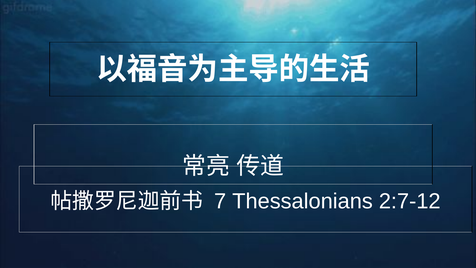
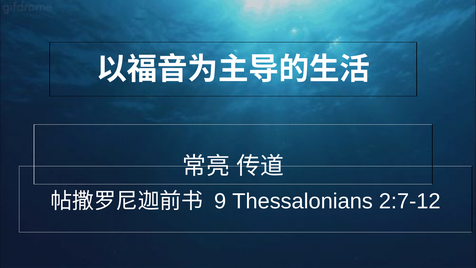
7: 7 -> 9 (220, 201)
